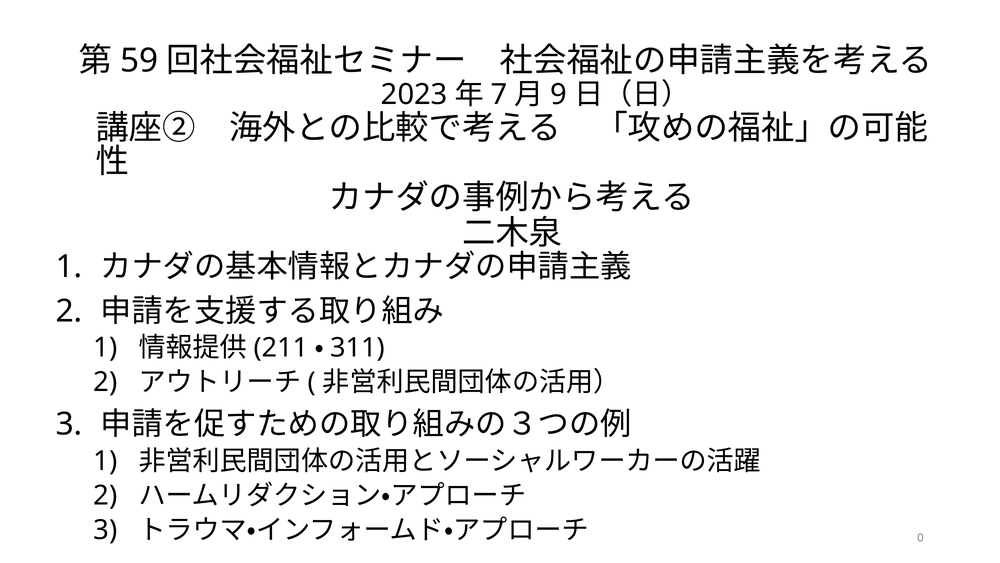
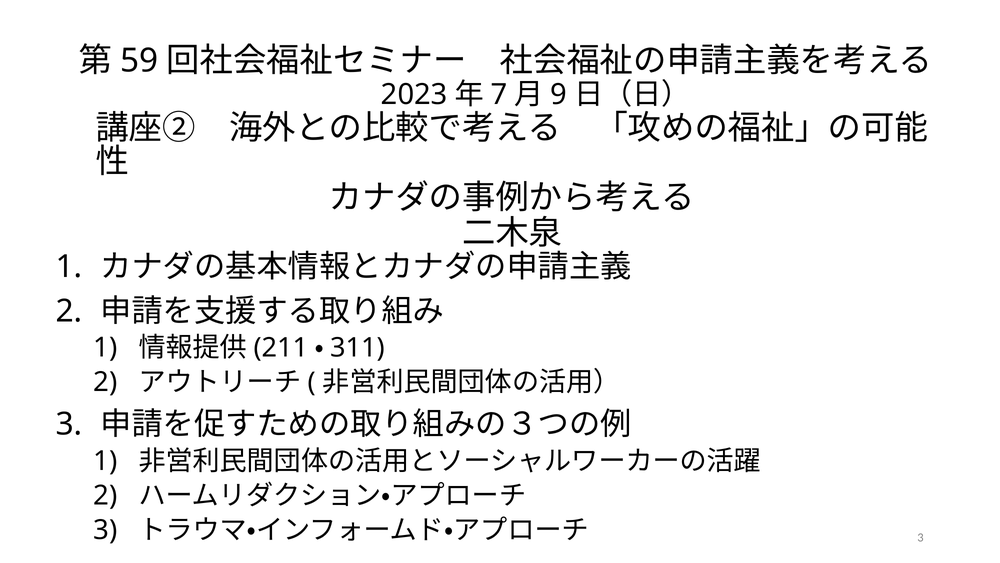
0: 0 -> 3 (920, 537)
